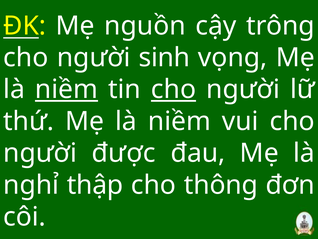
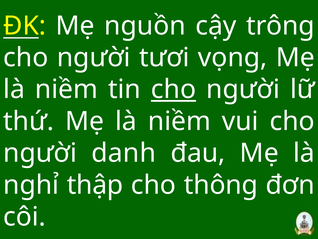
sinh: sinh -> tươi (164, 57)
niềm underline: present -> none (66, 89)
được: được -> danh (124, 153)
